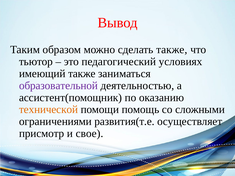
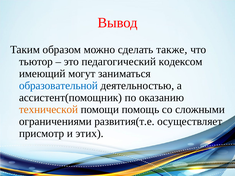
условиях: условиях -> кодексом (181, 62)
имеющий также: также -> могут (82, 74)
образовательной colour: purple -> blue (58, 86)
свое: свое -> этих (90, 134)
